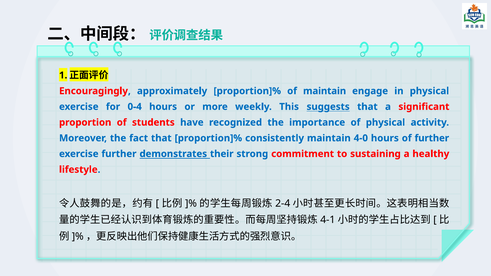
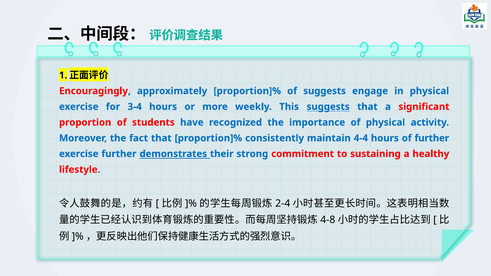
of maintain: maintain -> suggests (325, 91)
0-4: 0-4 -> 3-4 (135, 107)
4-0: 4-0 -> 4-4 (361, 138)
4-1: 4-1 -> 4-8 (328, 220)
